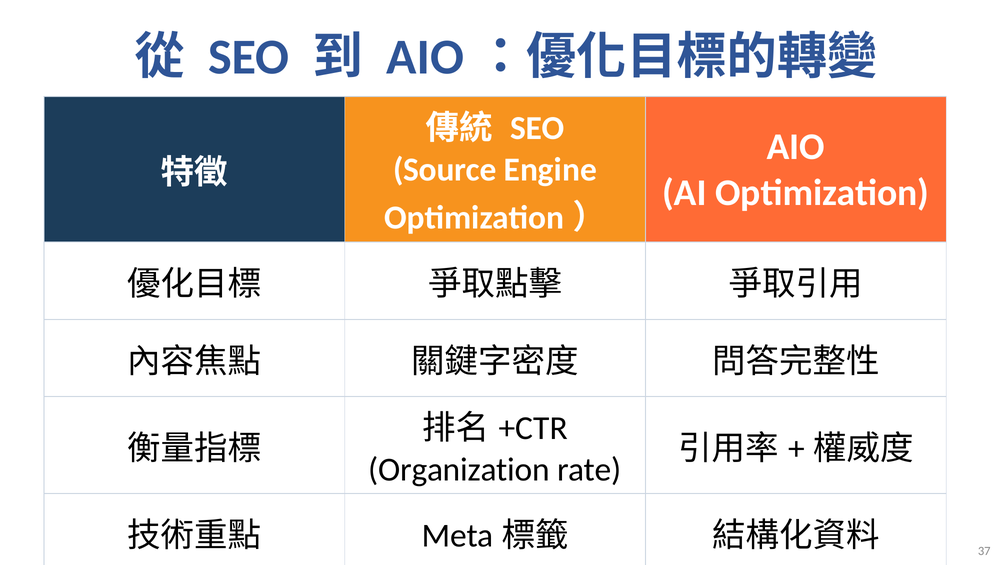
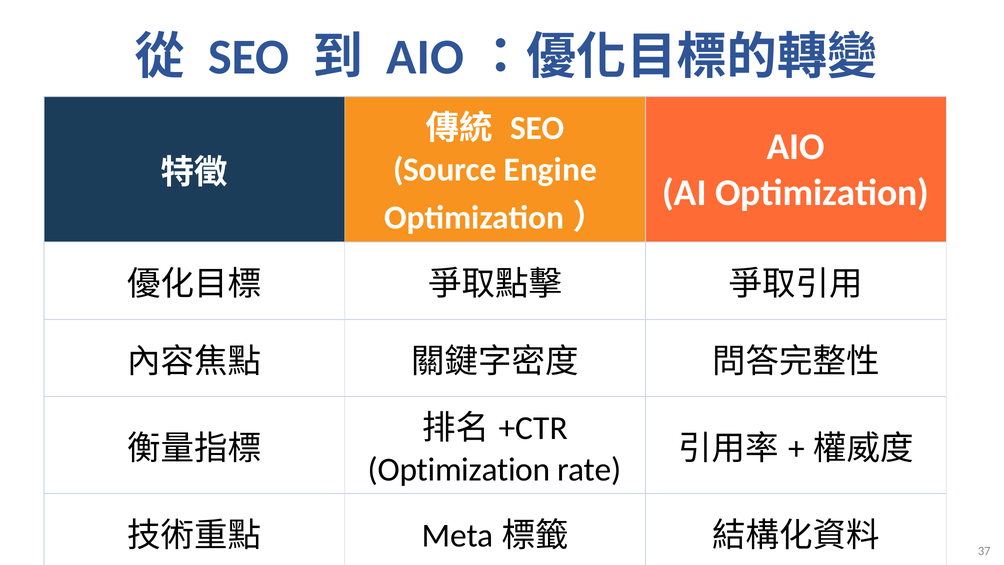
Organization: Organization -> Optimization (459, 470)
